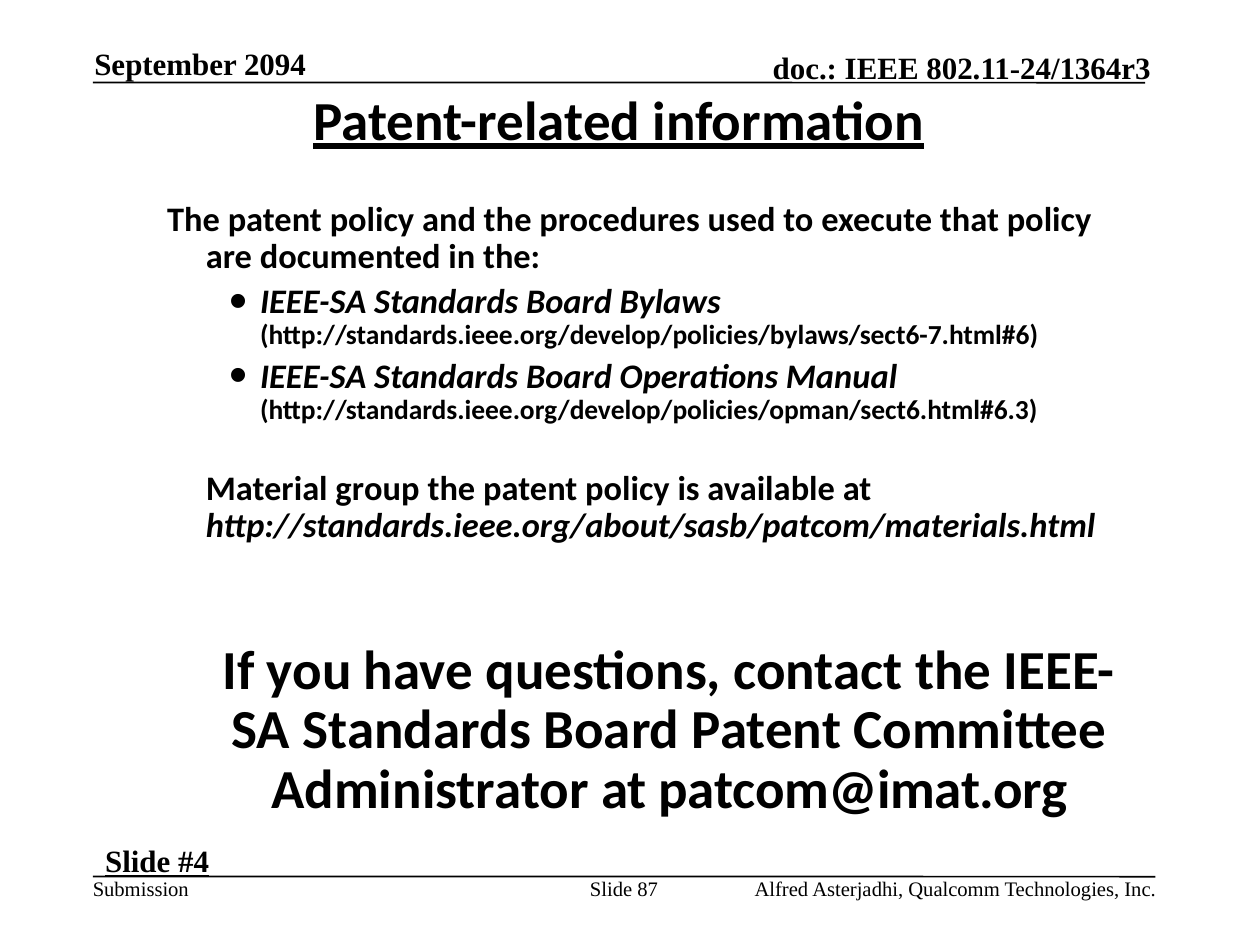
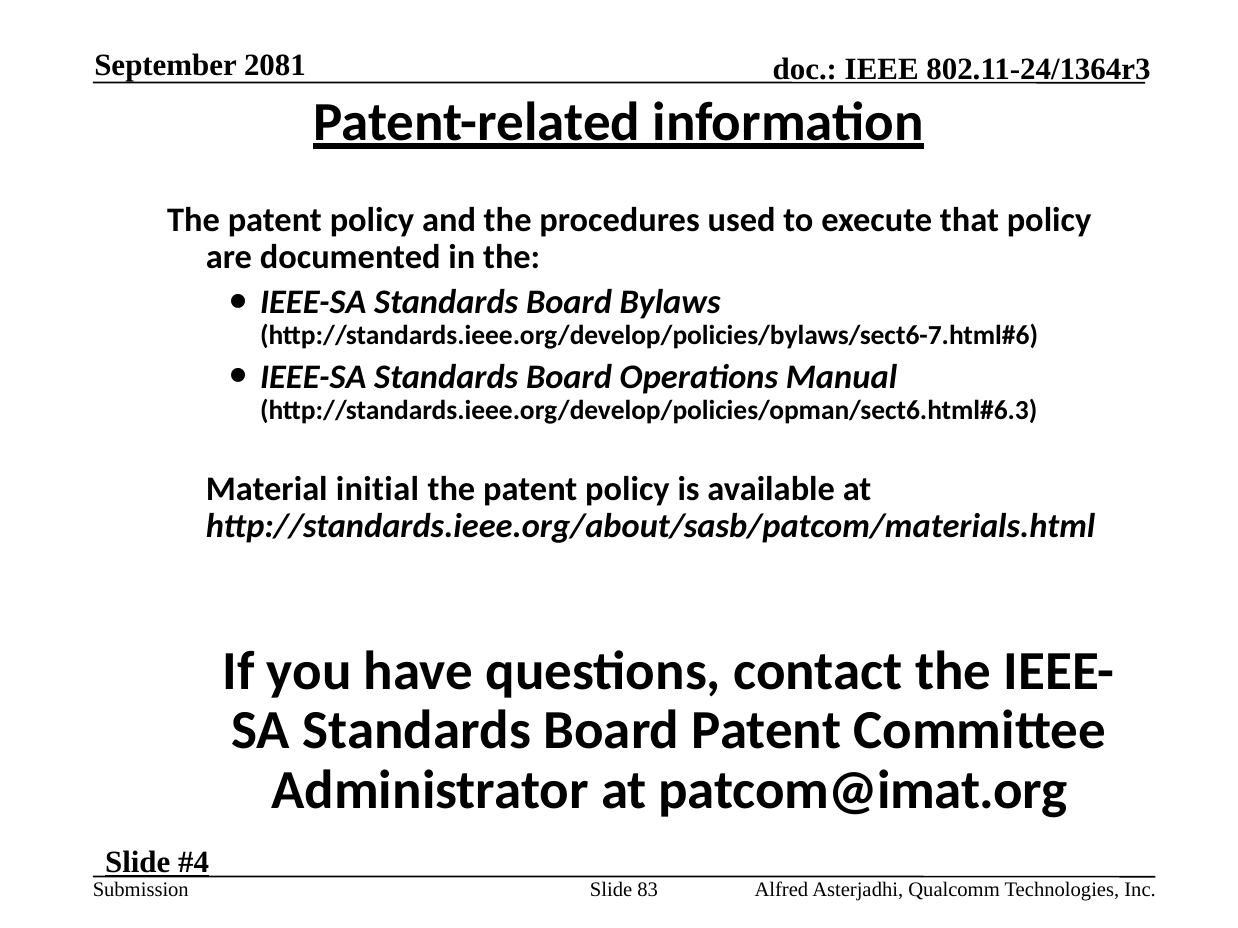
2094: 2094 -> 2081 (275, 66)
group: group -> initial (377, 490)
87: 87 -> 83 (648, 891)
